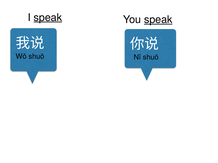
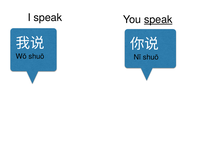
speak underline: present -> none (48, 18)
